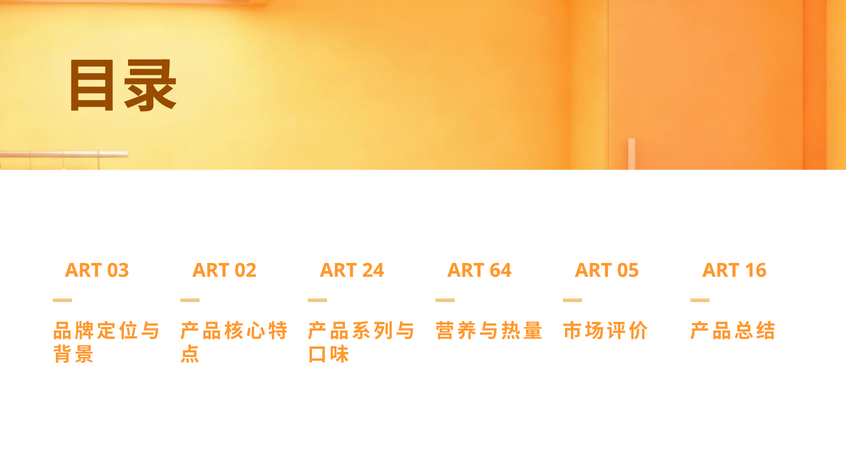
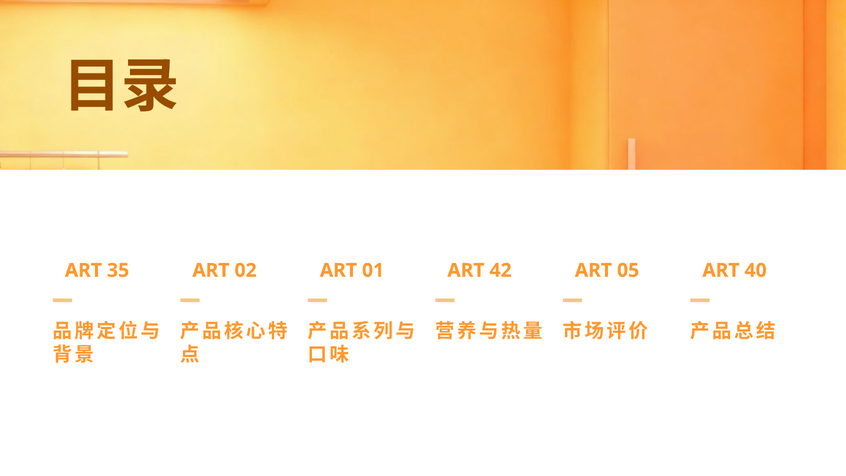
03: 03 -> 35 (118, 270)
24: 24 -> 01 (373, 270)
64: 64 -> 42 (501, 270)
16: 16 -> 40 (756, 270)
